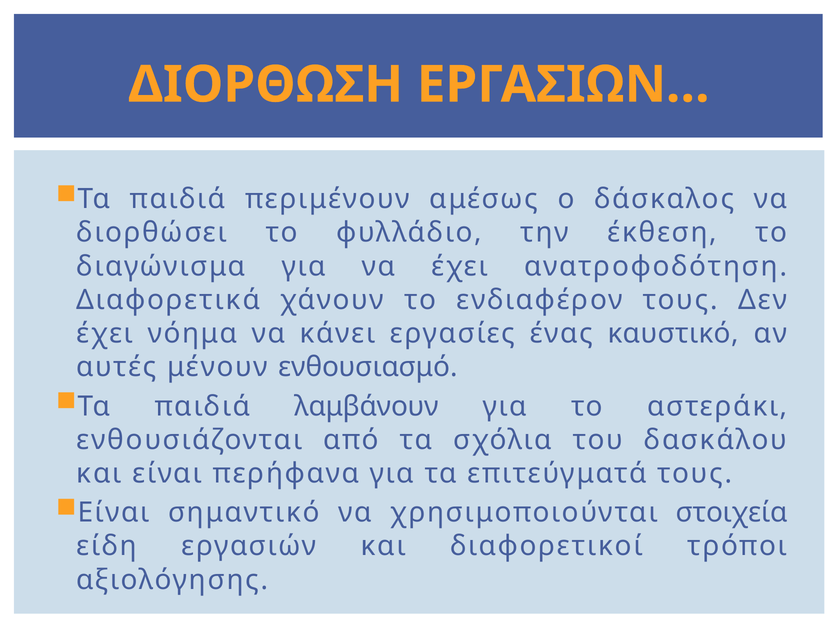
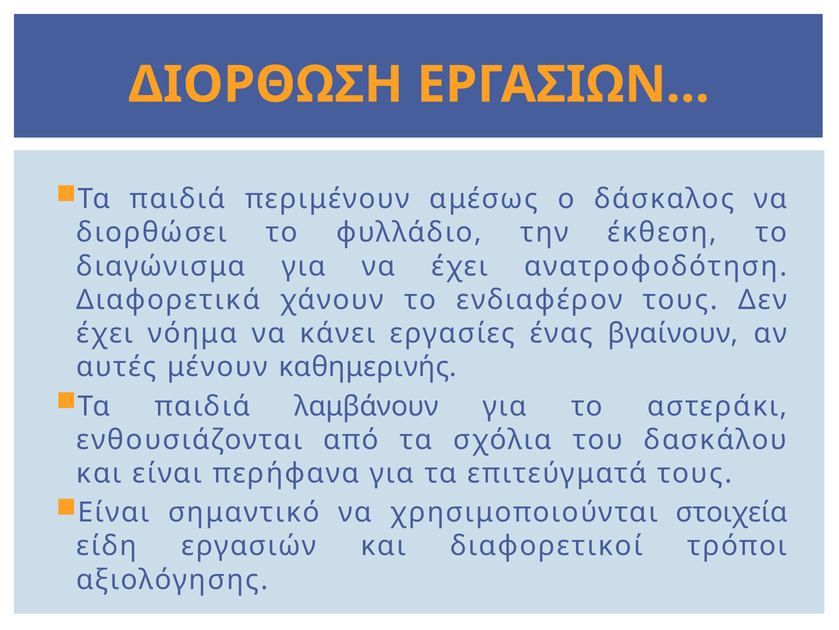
καυστικό: καυστικό -> βγαίνουν (673, 333)
ενθουσιασμό: ενθουσιασμό -> καθημερινής (368, 367)
